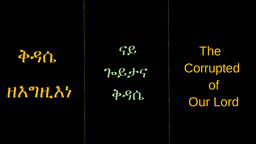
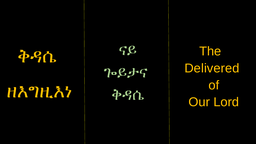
Corrupted: Corrupted -> Delivered (212, 68)
